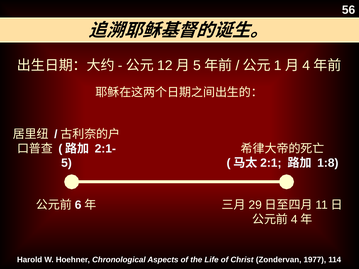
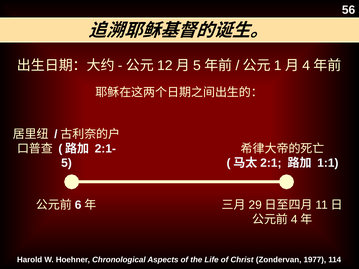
1:8: 1:8 -> 1:1 (328, 163)
